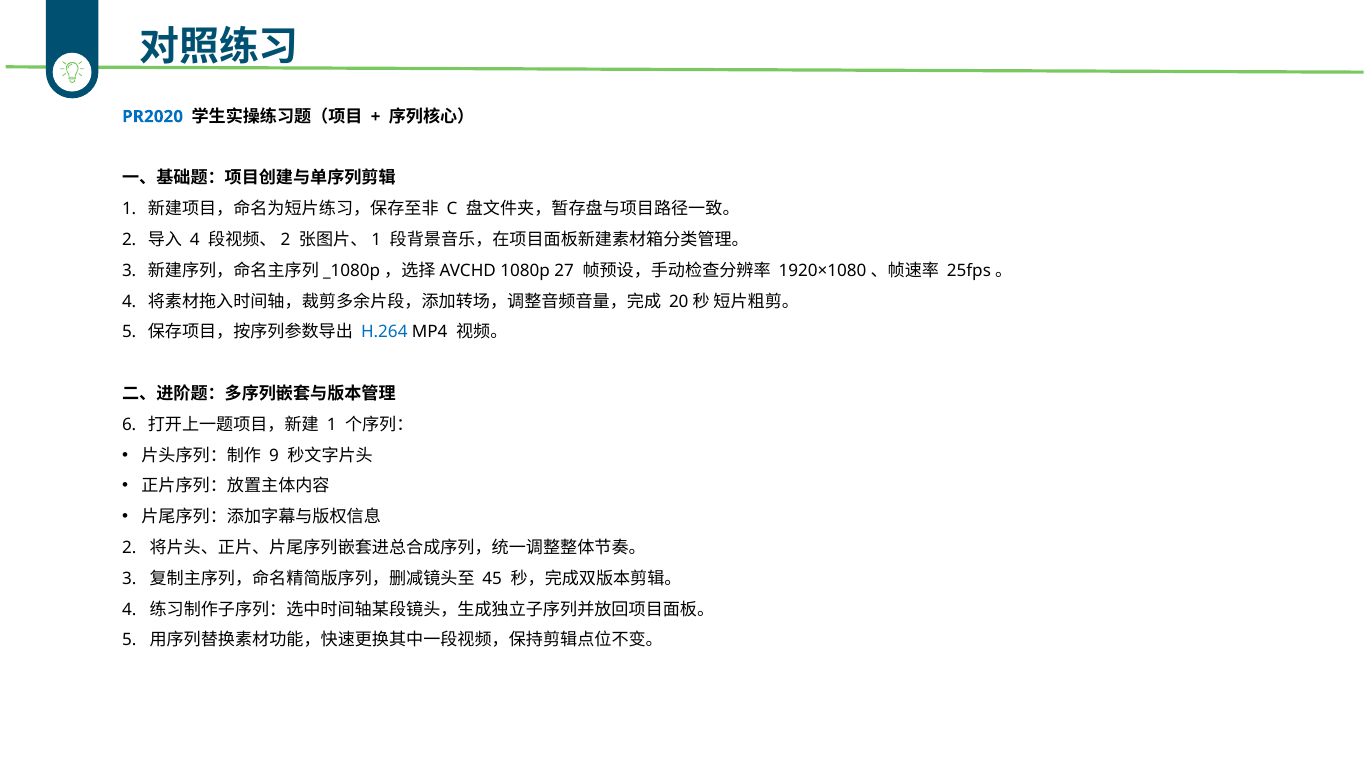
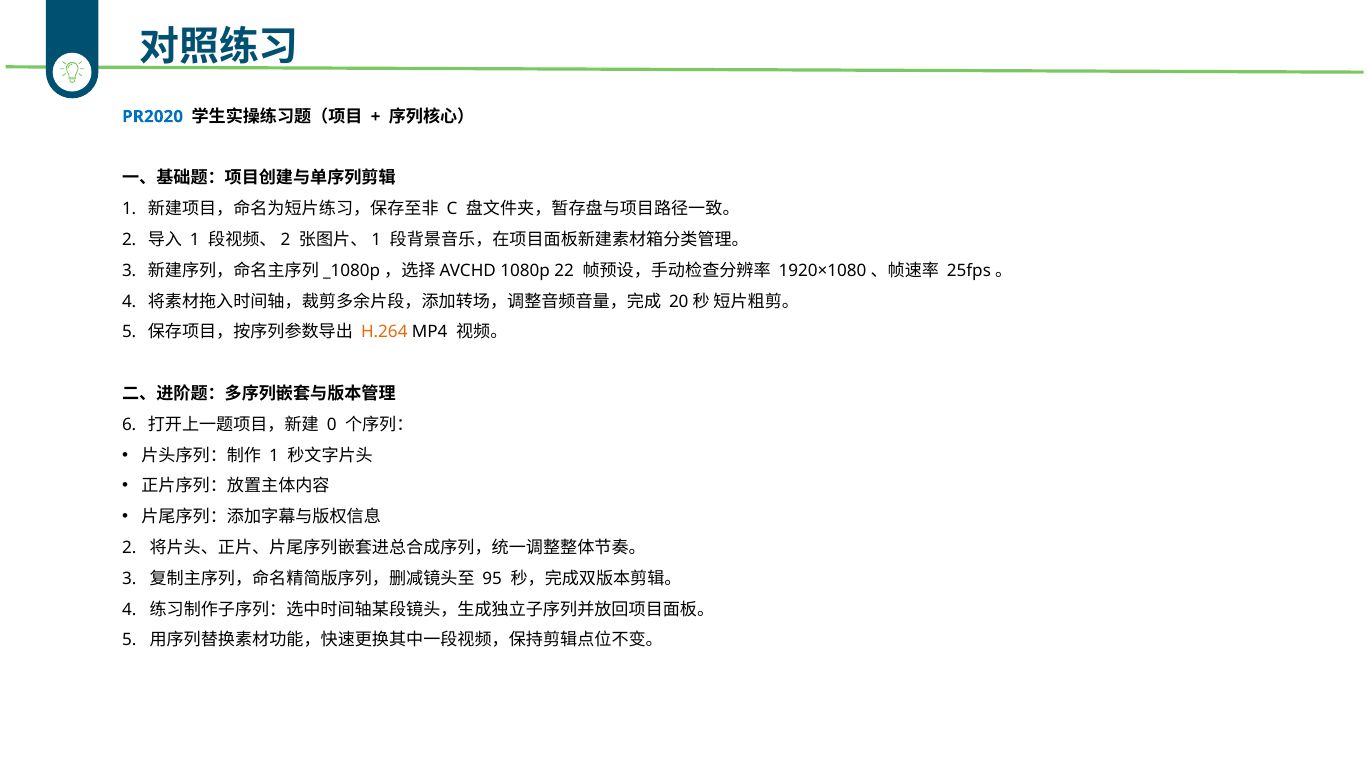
4: 4 -> 1 (195, 240)
27: 27 -> 22 (564, 271)
H.264 colour: blue -> orange (384, 332)
1: 1 -> 0 (332, 425)
9: 9 -> 1 (274, 455)
45: 45 -> 95 (492, 579)
